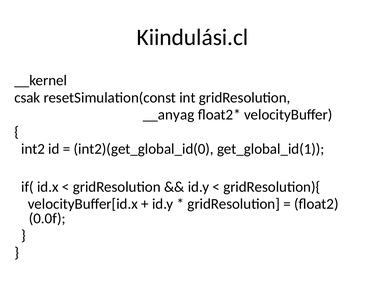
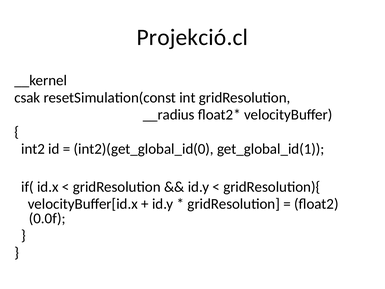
Kiindulási.cl: Kiindulási.cl -> Projekció.cl (192, 37)
__anyag: __anyag -> __radius (169, 115)
